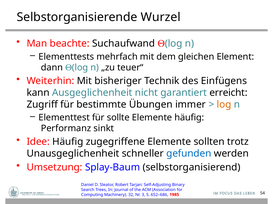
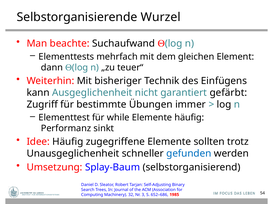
erreicht: erreicht -> gefärbt (228, 93)
log colour: orange -> black (224, 105)
sollte: sollte -> while (118, 118)
